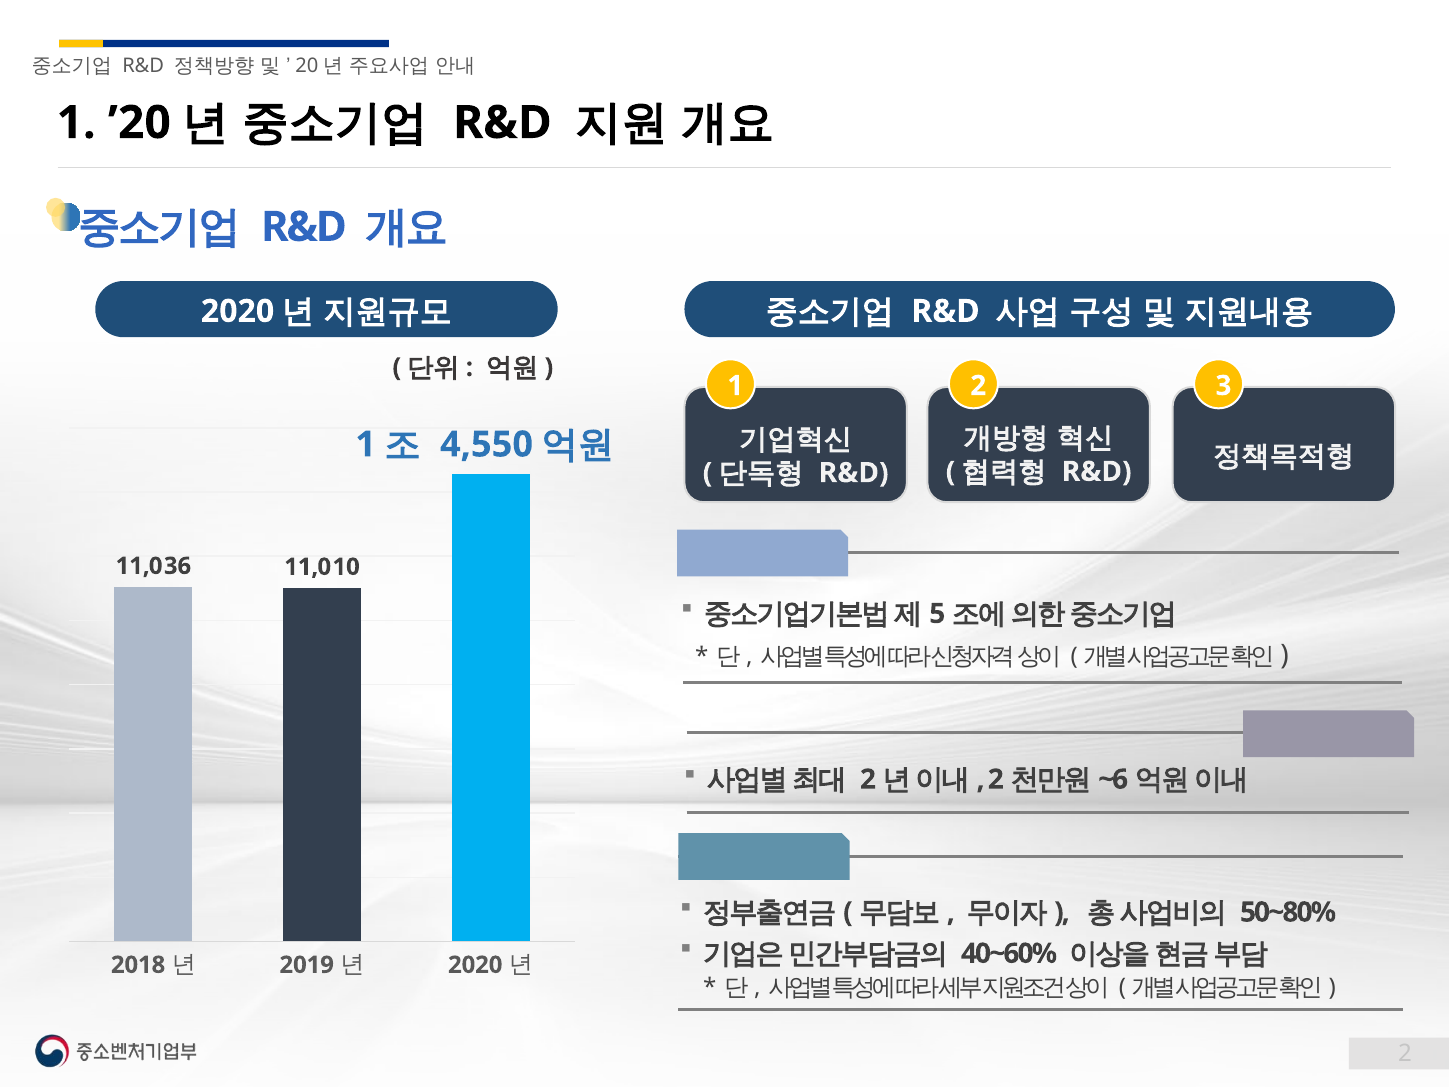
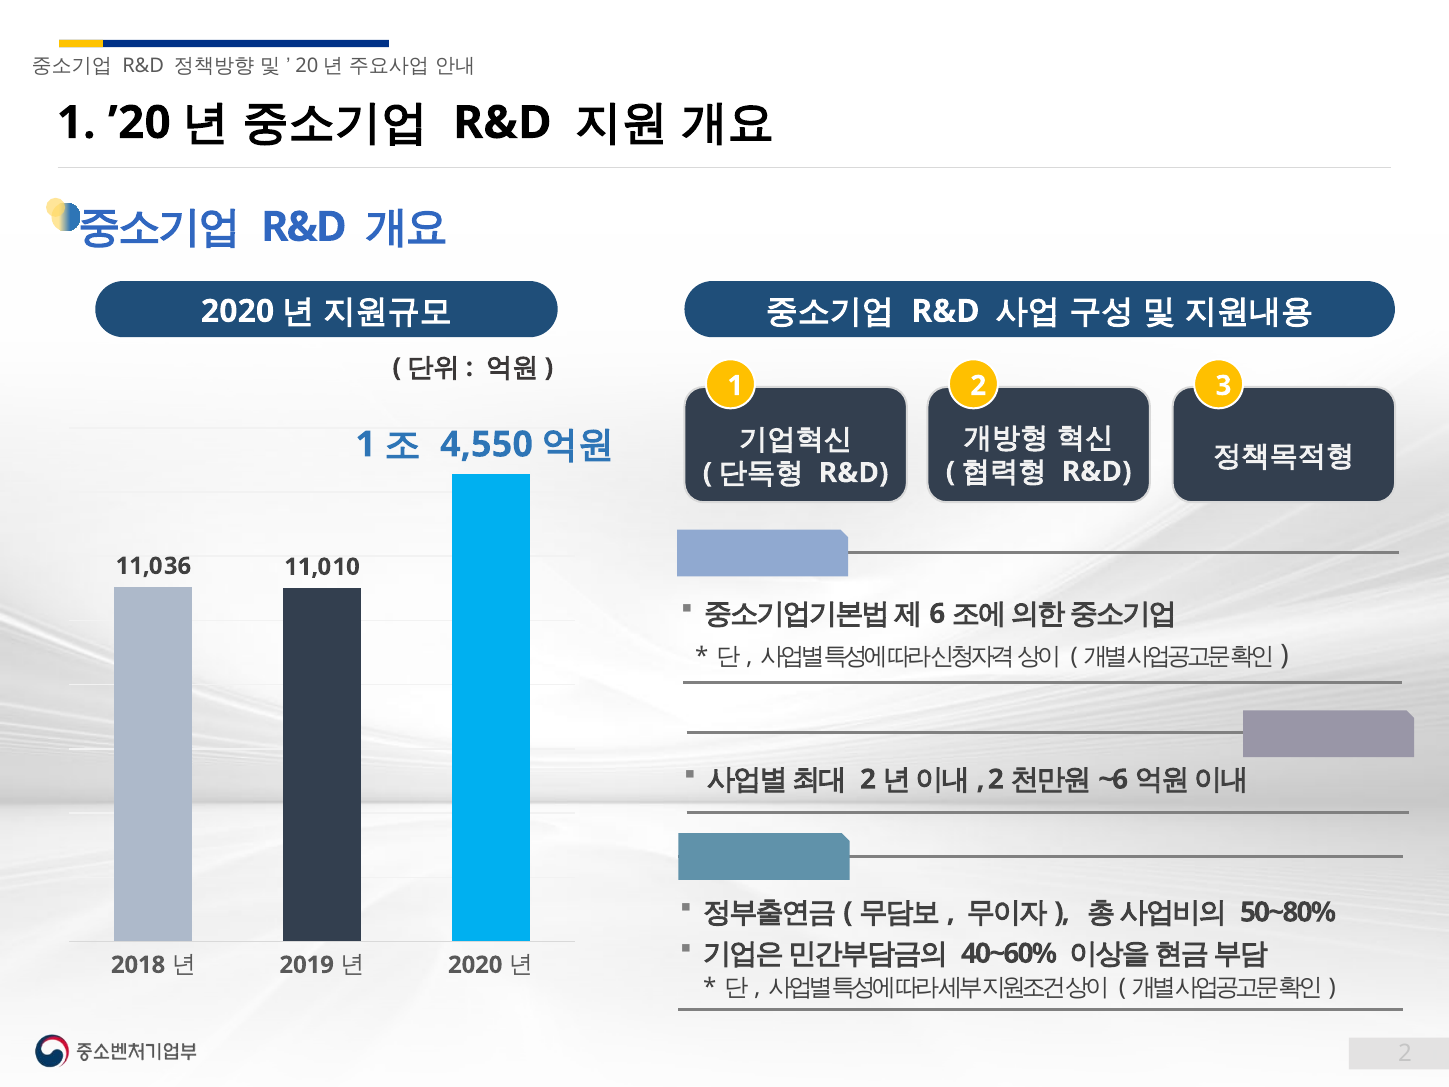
5: 5 -> 6 (937, 613)
